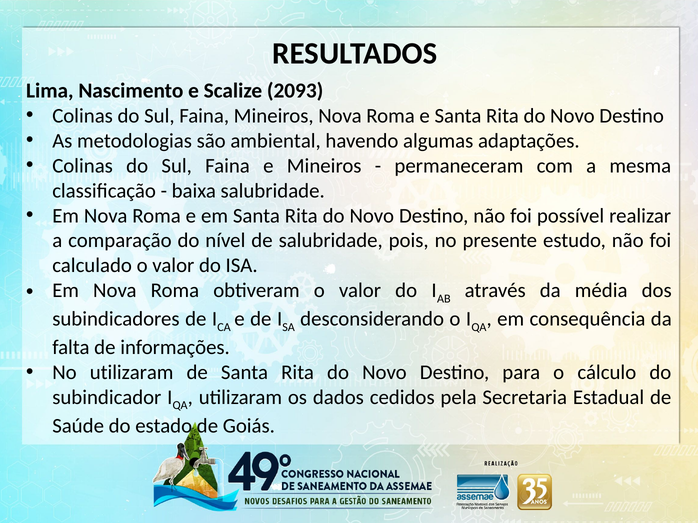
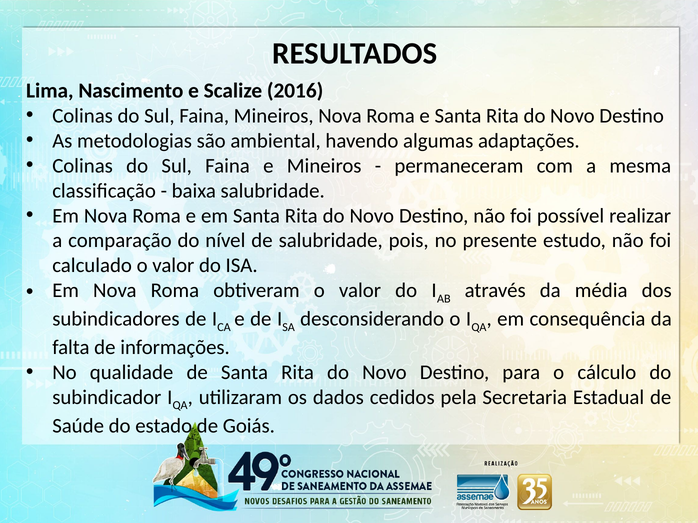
2093: 2093 -> 2016 (295, 91)
No utilizaram: utilizaram -> qualidade (132, 373)
